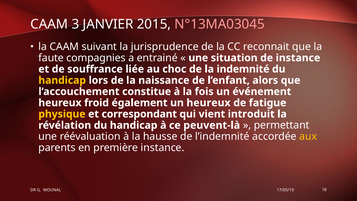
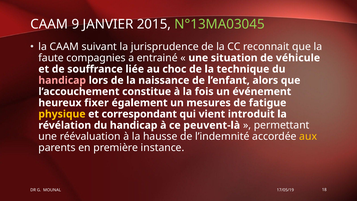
3: 3 -> 9 (75, 24)
N°13MA03045 colour: pink -> light green (220, 24)
de instance: instance -> véhicule (298, 58)
indemnité: indemnité -> technique (243, 69)
handicap colour: yellow -> pink (62, 80)
froid: froid -> fixer (96, 103)
un heureux: heureux -> mesures (209, 103)
